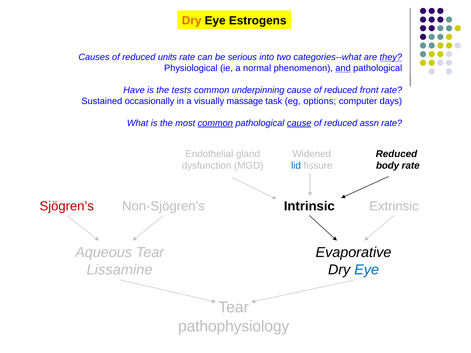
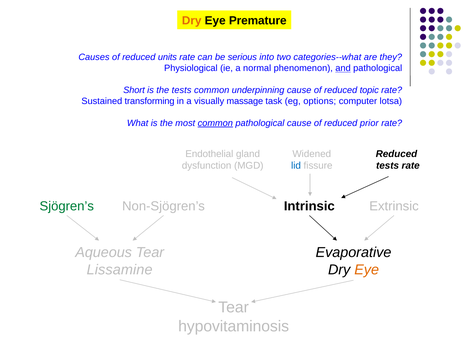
Estrogens: Estrogens -> Premature (258, 21)
they underline: present -> none (391, 57)
Have: Have -> Short (134, 90)
front: front -> topic (369, 90)
occasionally: occasionally -> transforming (150, 101)
days: days -> lotsa (391, 101)
cause underline: present -> none (299, 123)
assn: assn -> prior (369, 123)
body: body -> tests (388, 166)
Sjögren’s colour: red -> green (67, 206)
Eye colour: blue -> orange (367, 270)
pathophysiology: pathophysiology -> hypovitaminosis (234, 326)
